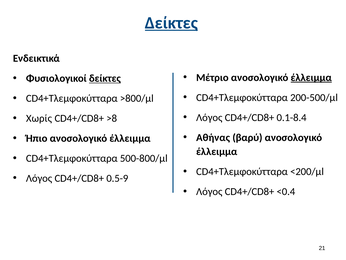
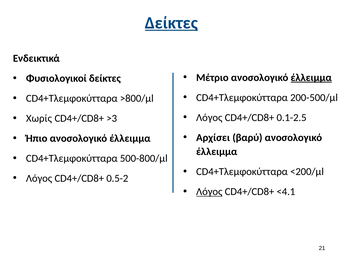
δείκτες underline: present -> none (105, 78)
0.1-8.4: 0.1-8.4 -> 0.1-2.5 (292, 117)
>8: >8 -> >3 (112, 118)
Αθήνας: Αθήνας -> Αρχίσει (213, 137)
0.5-9: 0.5-9 -> 0.5-2 (117, 178)
Λόγος underline: none -> present (209, 191)
<0.4: <0.4 -> <4.1 (286, 191)
